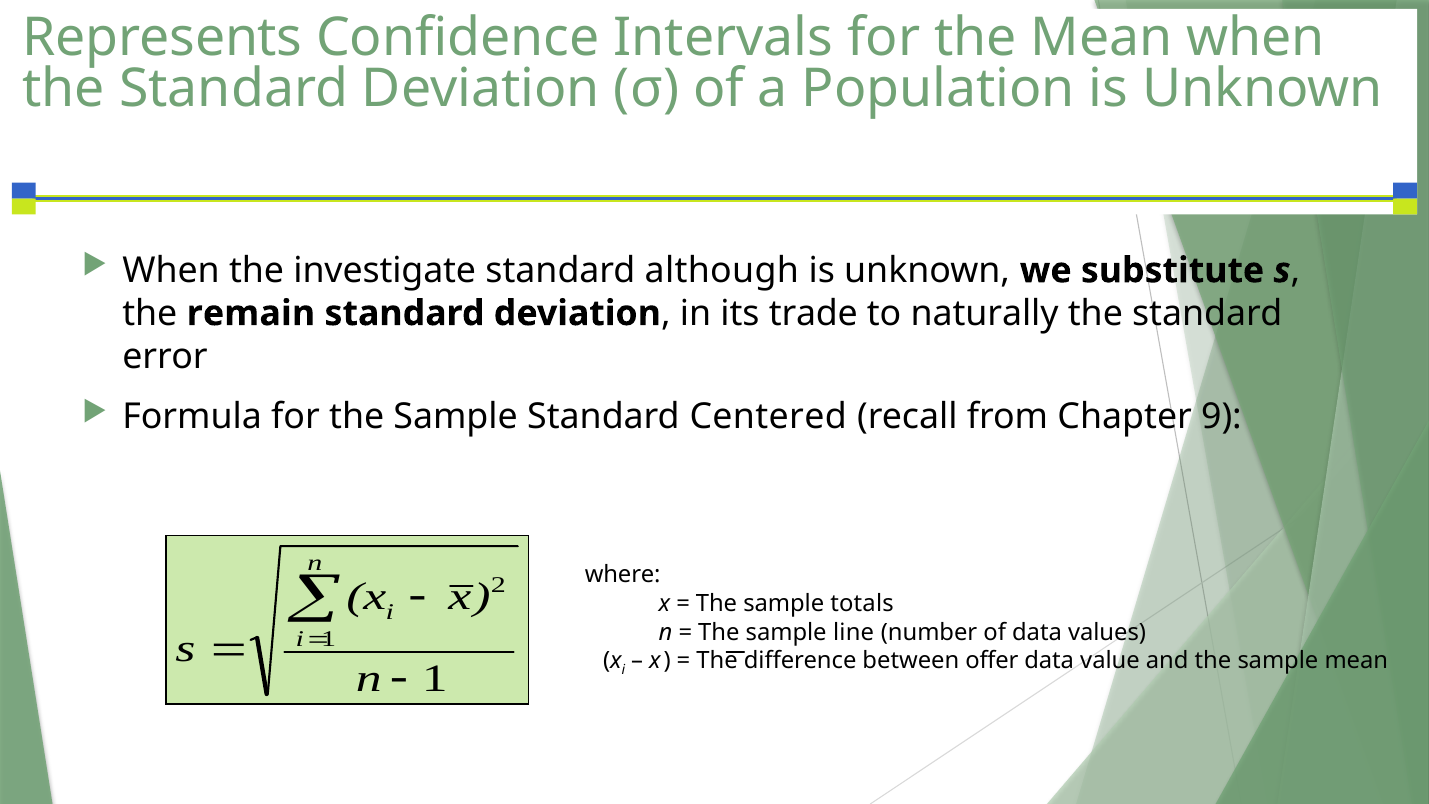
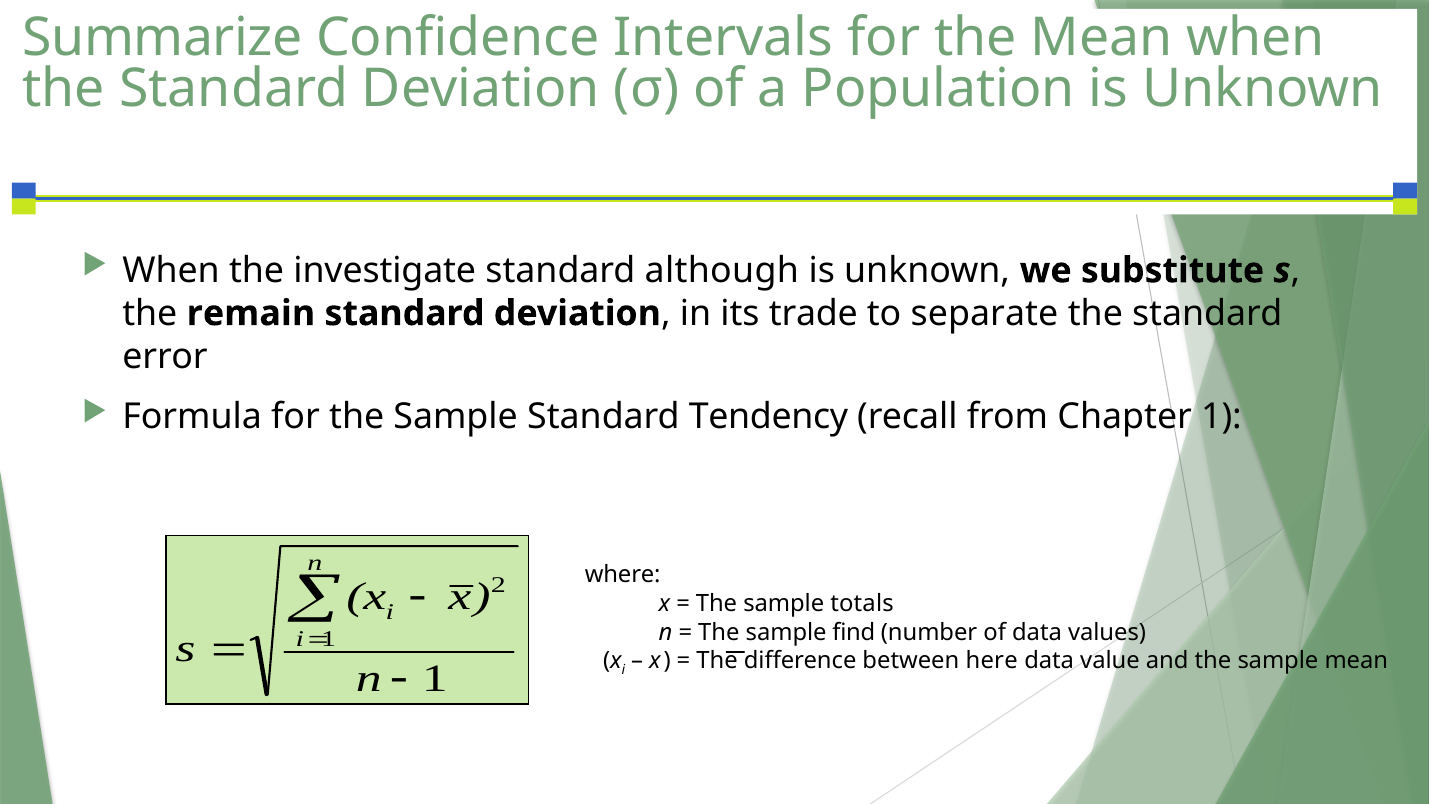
Represents: Represents -> Summarize (163, 38)
naturally: naturally -> separate (984, 313)
Centered: Centered -> Tendency (769, 417)
Chapter 9: 9 -> 1 (1221, 417)
line: line -> find (854, 632)
offer: offer -> here (992, 661)
